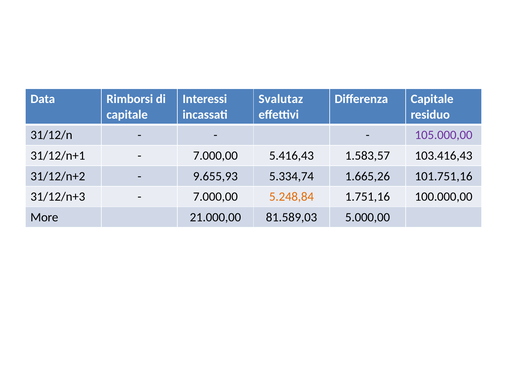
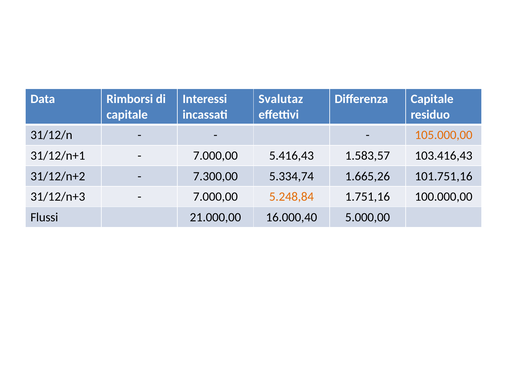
105.000,00 colour: purple -> orange (444, 135)
9.655,93: 9.655,93 -> 7.300,00 (215, 176)
More: More -> Flussi (44, 217)
81.589,03: 81.589,03 -> 16.000,40 (291, 217)
